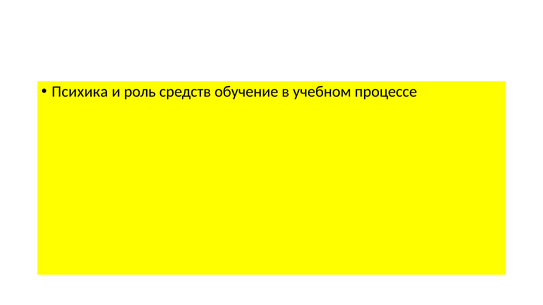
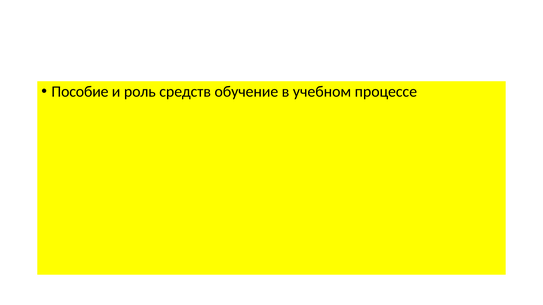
Психика: Психика -> Пособие (80, 92)
